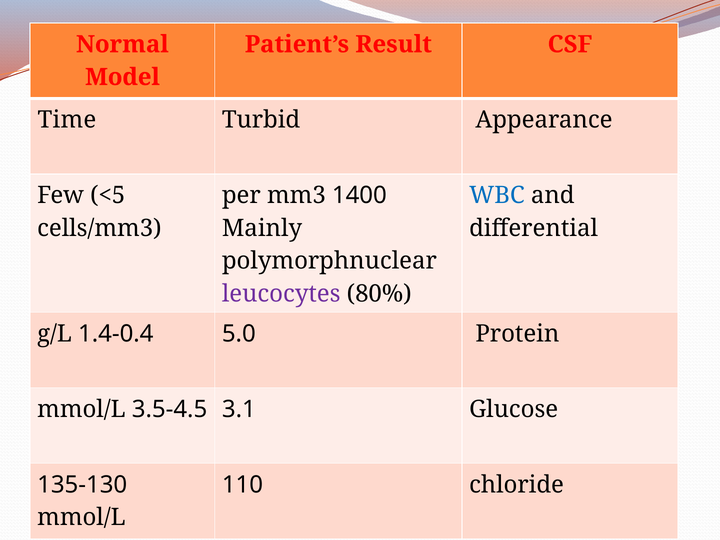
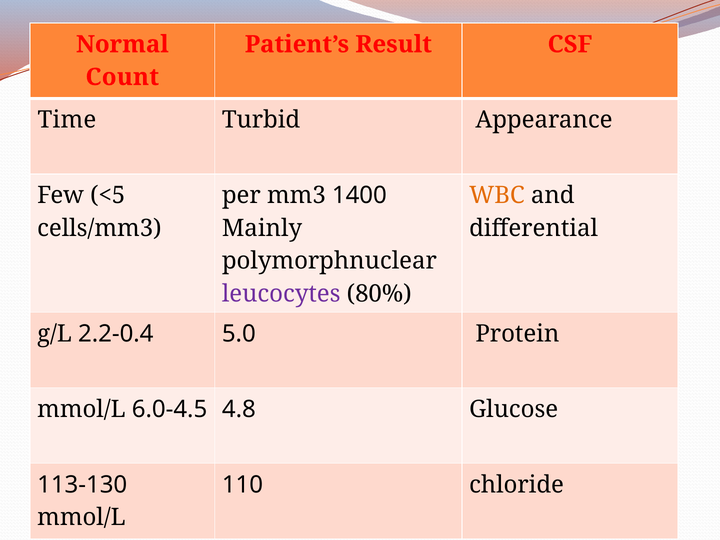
Model: Model -> Count (122, 77)
WBC colour: blue -> orange (497, 195)
1.4-0.4: 1.4-0.4 -> 2.2-0.4 (116, 334)
3.1: 3.1 -> 4.8 (239, 409)
3.5-4.5: 3.5-4.5 -> 6.0-4.5 (170, 409)
135-130: 135-130 -> 113-130 (82, 485)
